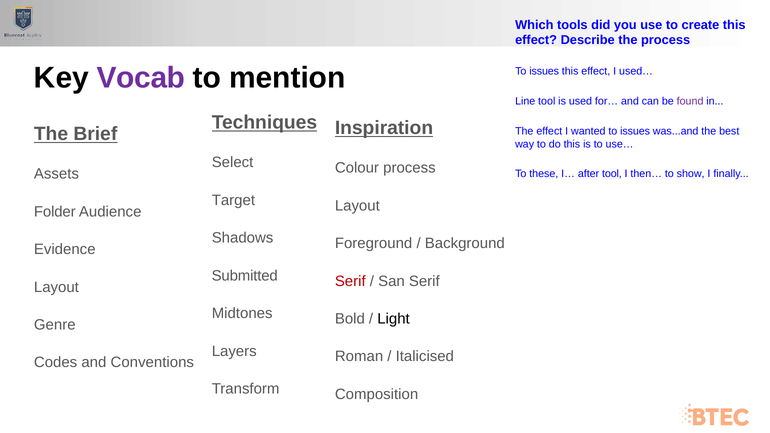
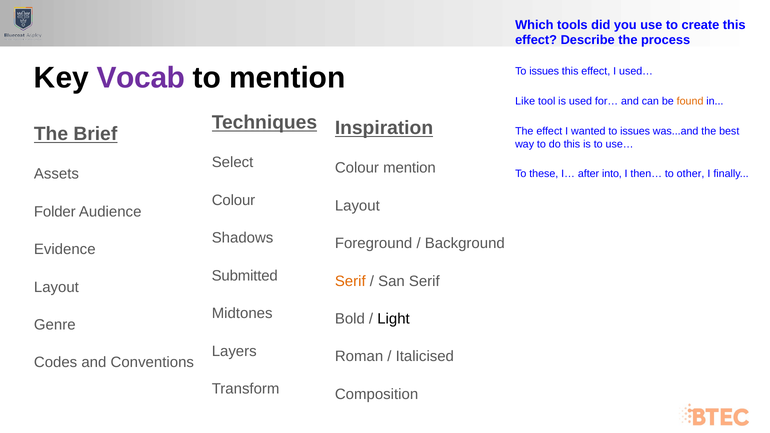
Line: Line -> Like (525, 101)
found colour: purple -> orange (690, 101)
Colour process: process -> mention (409, 168)
after tool: tool -> into (612, 174)
show: show -> other (691, 174)
Target: Target -> Colour (233, 200)
Serif colour: red -> orange (350, 281)
